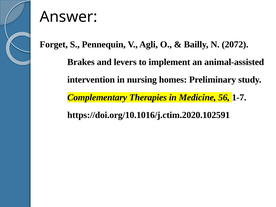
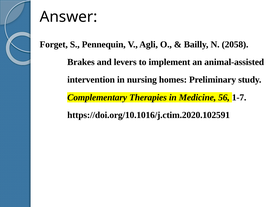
2072: 2072 -> 2058 (235, 44)
